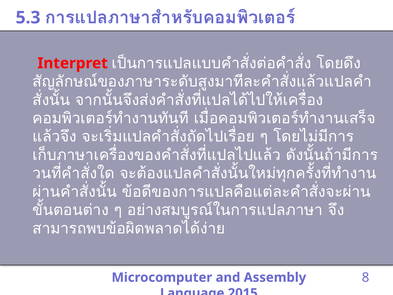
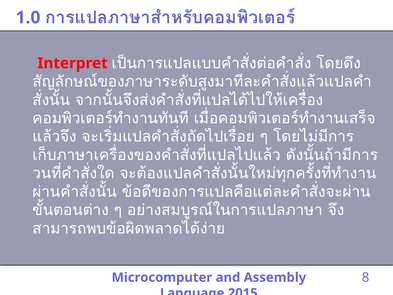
5.3: 5.3 -> 1.0 (28, 18)
